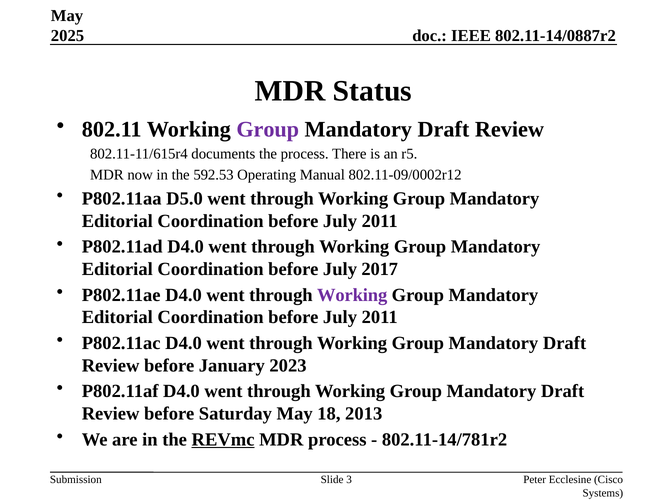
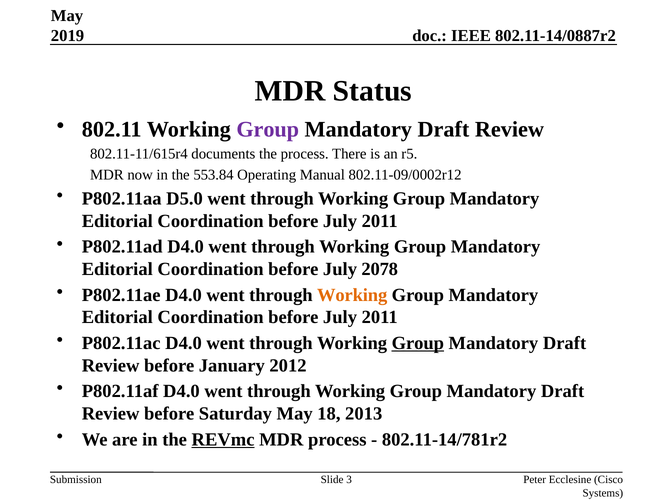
2025: 2025 -> 2019 (68, 36)
592.53: 592.53 -> 553.84 (213, 175)
2017: 2017 -> 2078 (380, 269)
Working colour: purple -> orange (352, 295)
Group underline: none -> present (418, 343)
2023: 2023 -> 2012 (288, 366)
